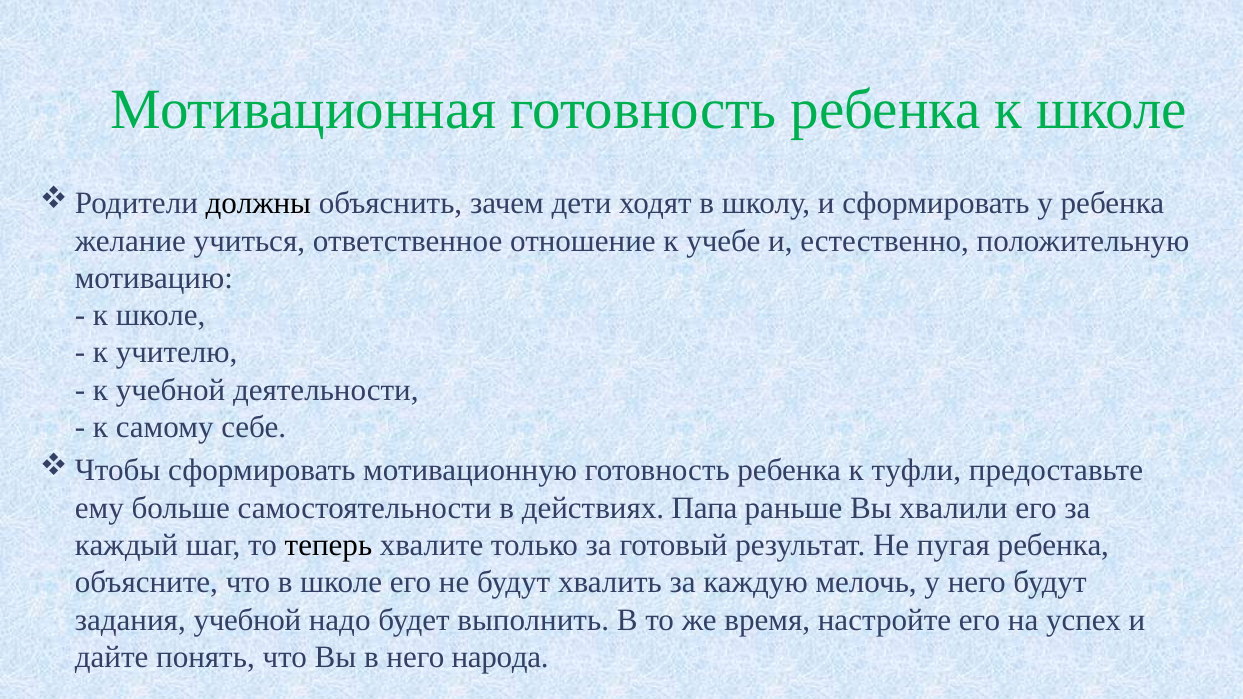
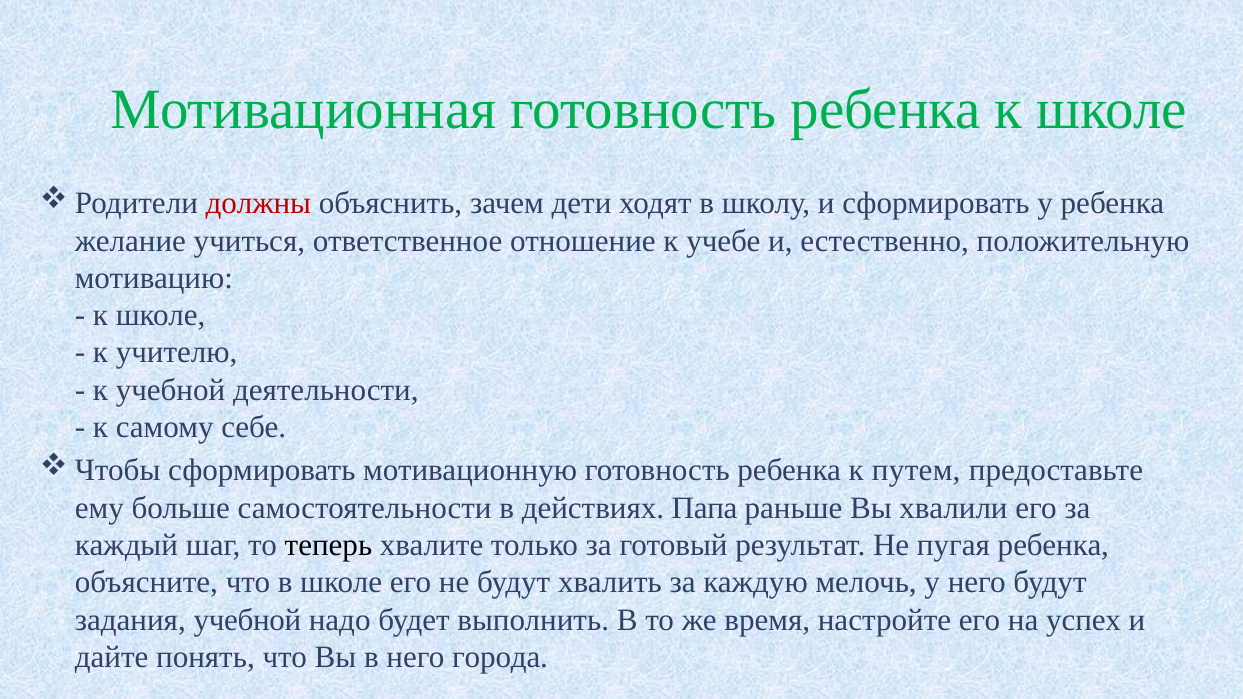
должны colour: black -> red (258, 204)
туфли: туфли -> путем (916, 471)
народа: народа -> города (500, 657)
